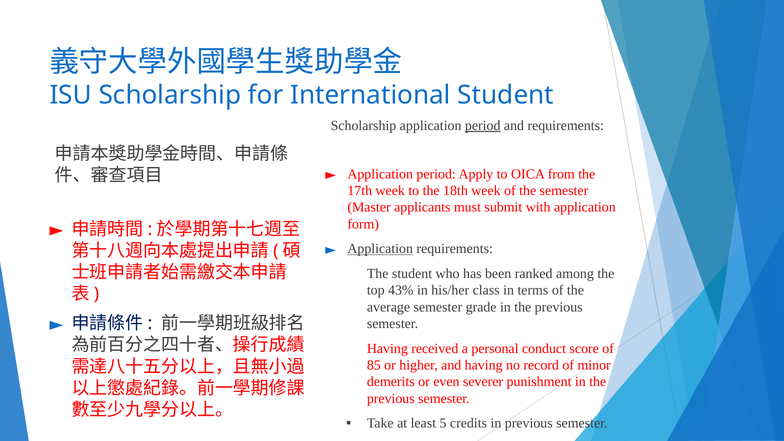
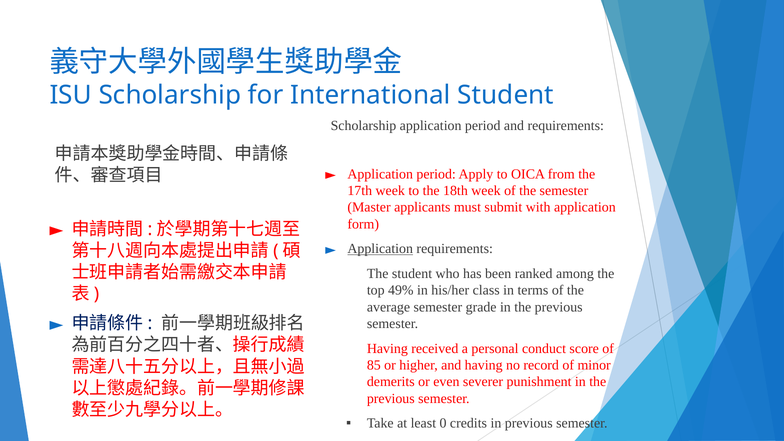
period underline: present -> none (483, 126)
43%: 43% -> 49% (401, 290)
5: 5 -> 0 (443, 423)
